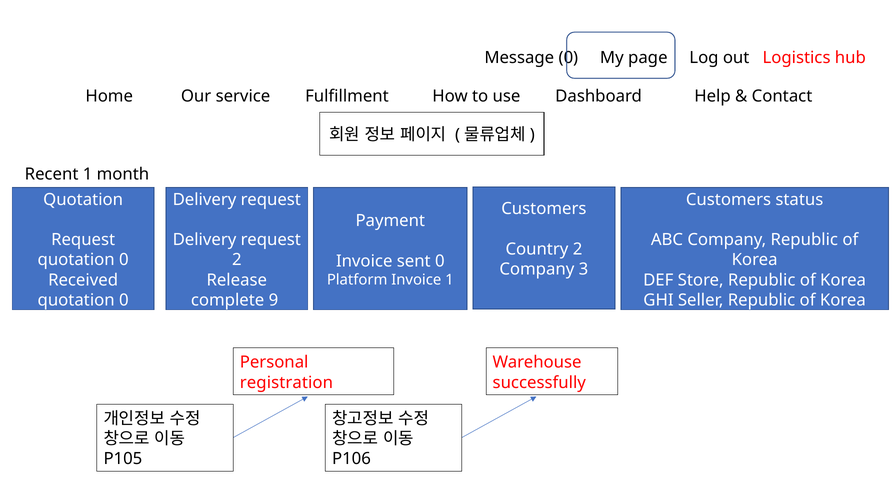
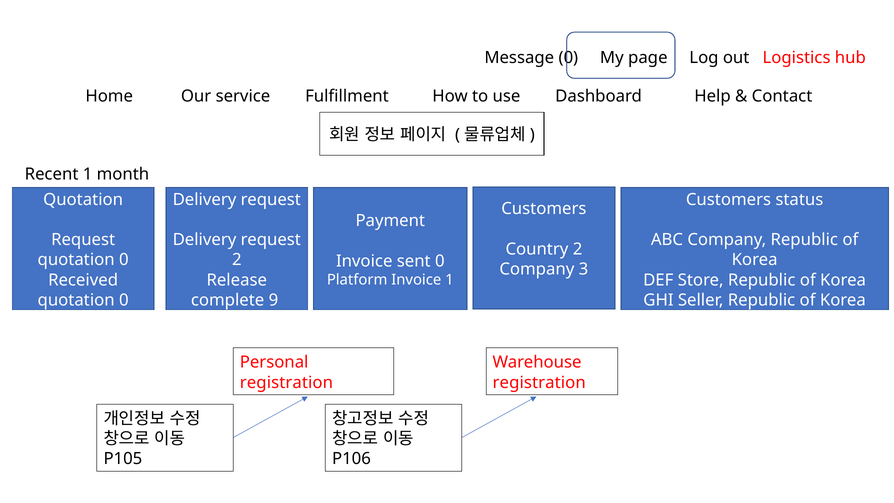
successfully: successfully -> registration (539, 382)
